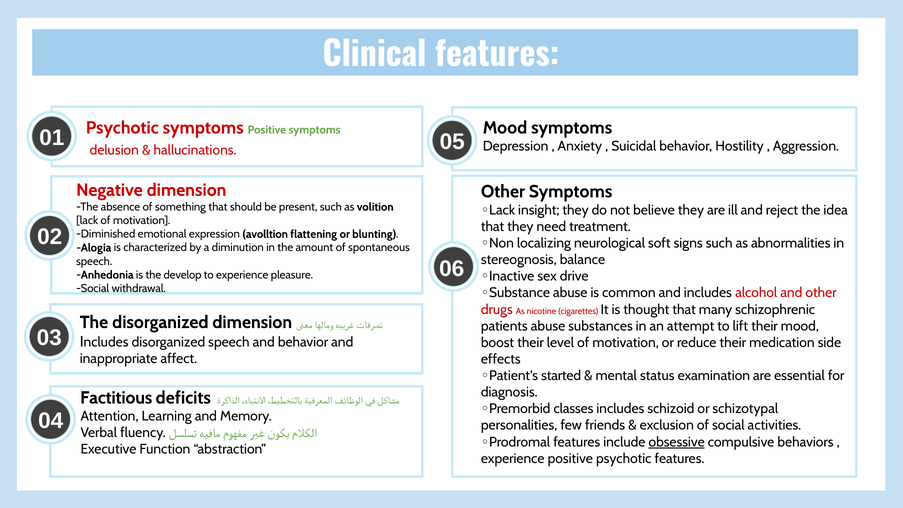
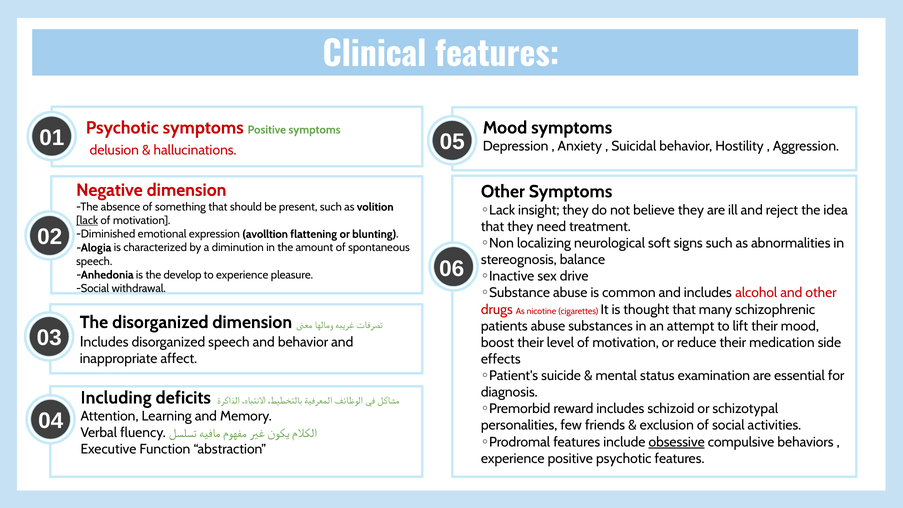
lack underline: none -> present (87, 221)
started: started -> suicide (561, 376)
Factitious: Factitious -> Including (116, 398)
classes: classes -> reward (573, 409)
